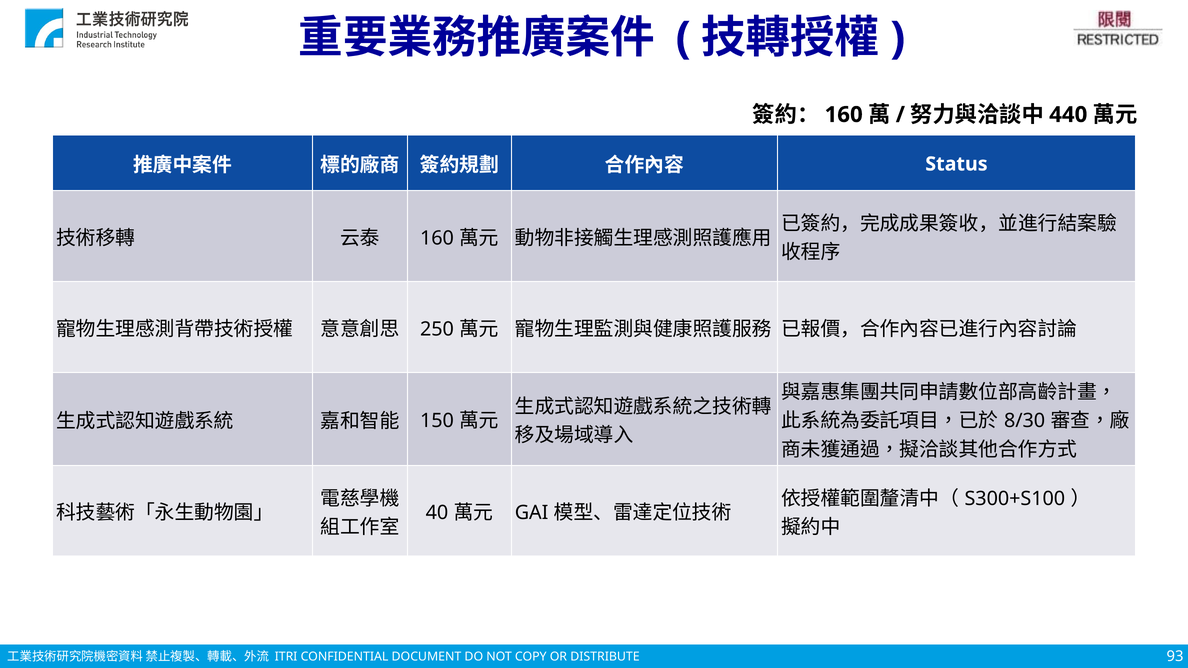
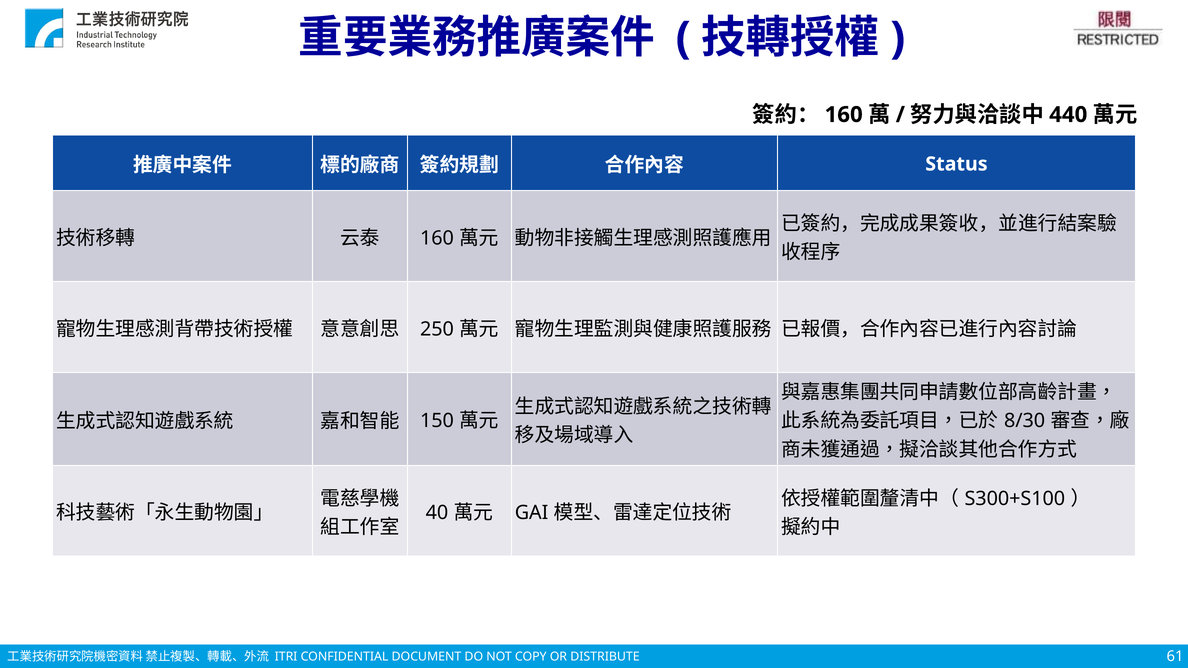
93: 93 -> 61 (1175, 656)
